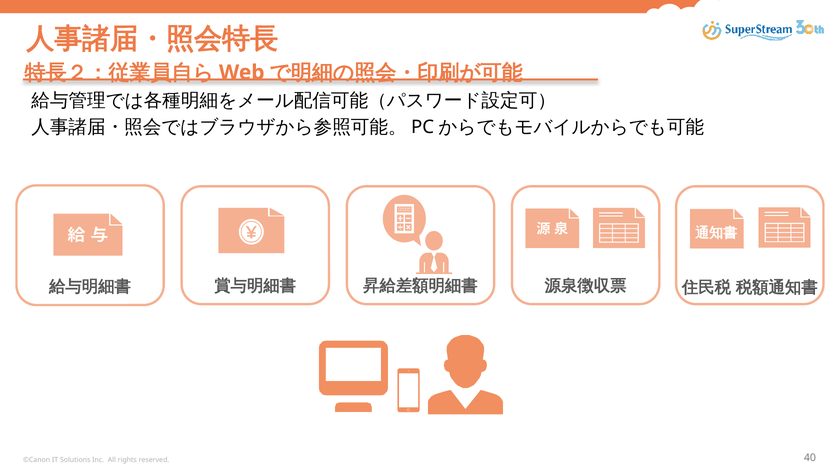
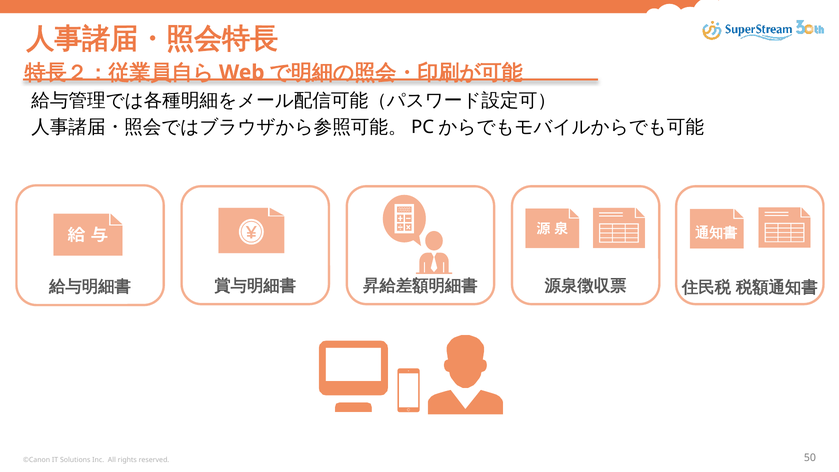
40: 40 -> 50 (810, 458)
